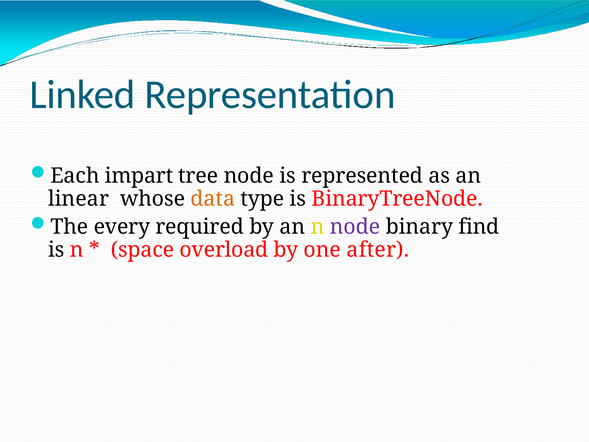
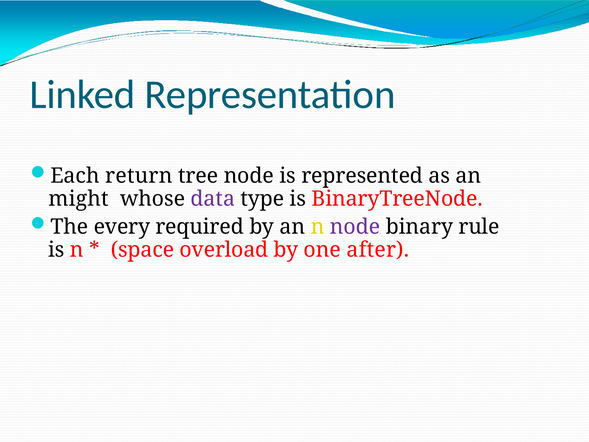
impart: impart -> return (139, 176)
linear: linear -> might (78, 199)
data colour: orange -> purple (213, 199)
find: find -> rule (479, 227)
